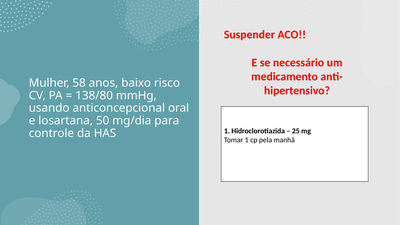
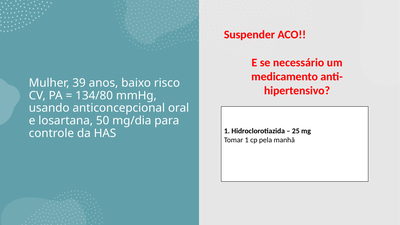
58: 58 -> 39 (79, 83)
138/80: 138/80 -> 134/80 (94, 96)
